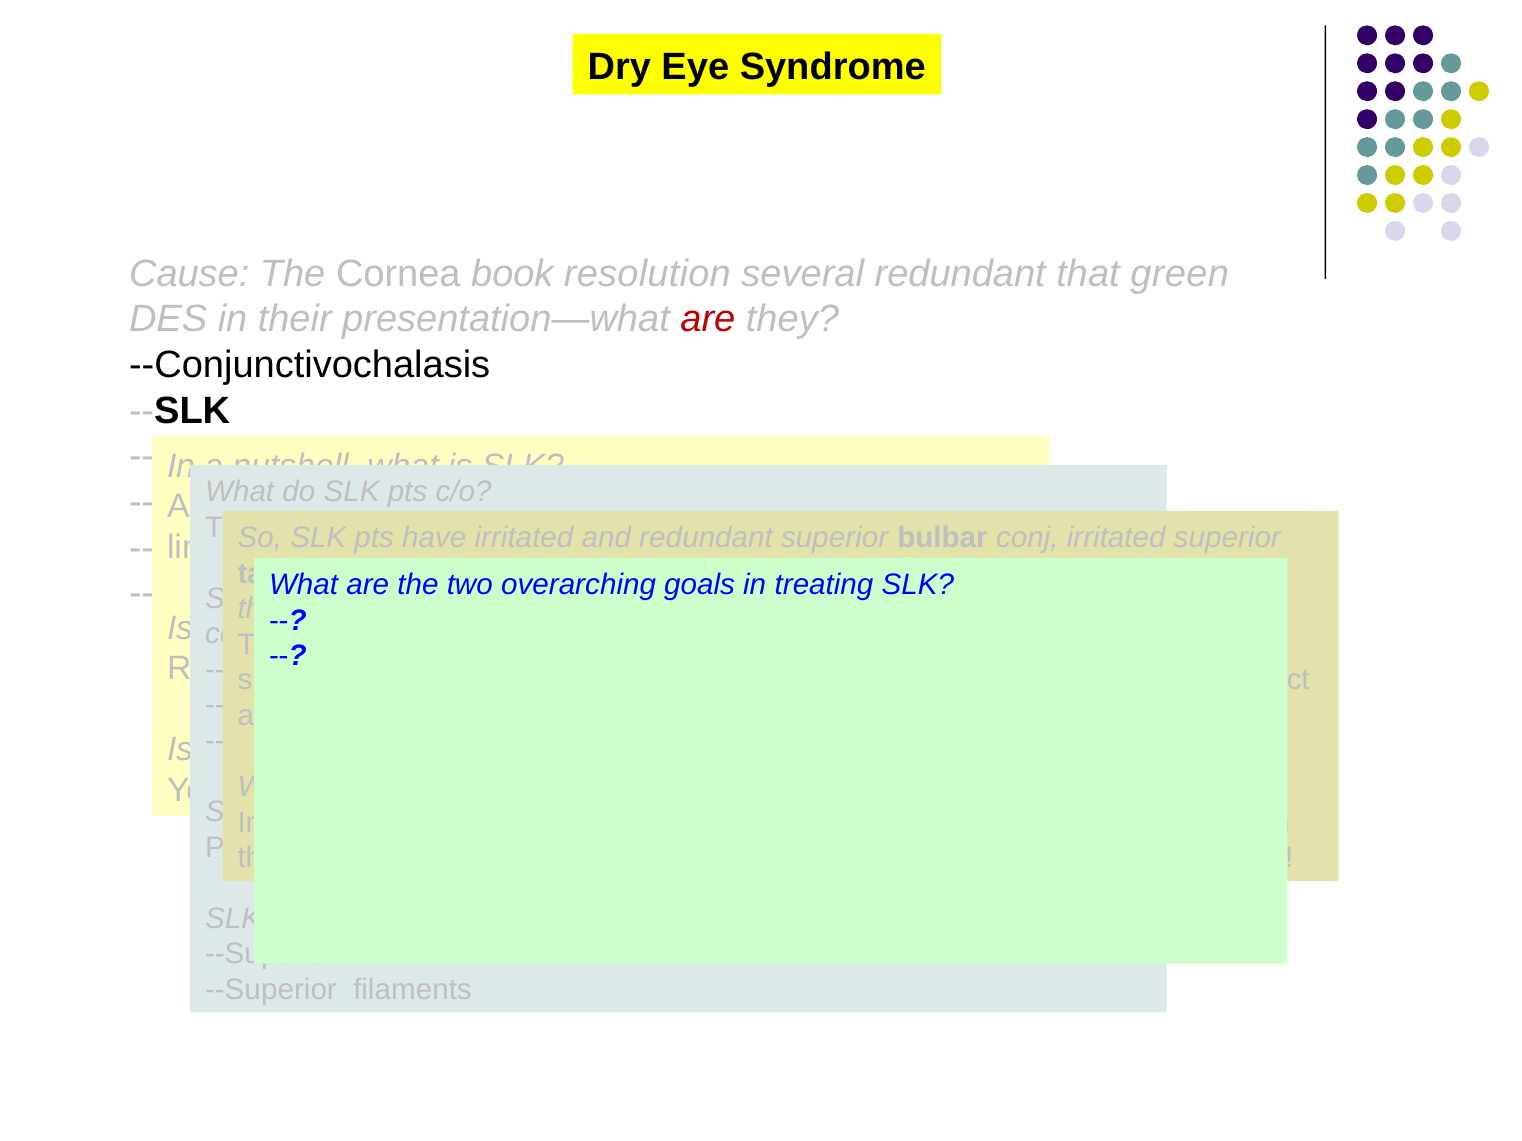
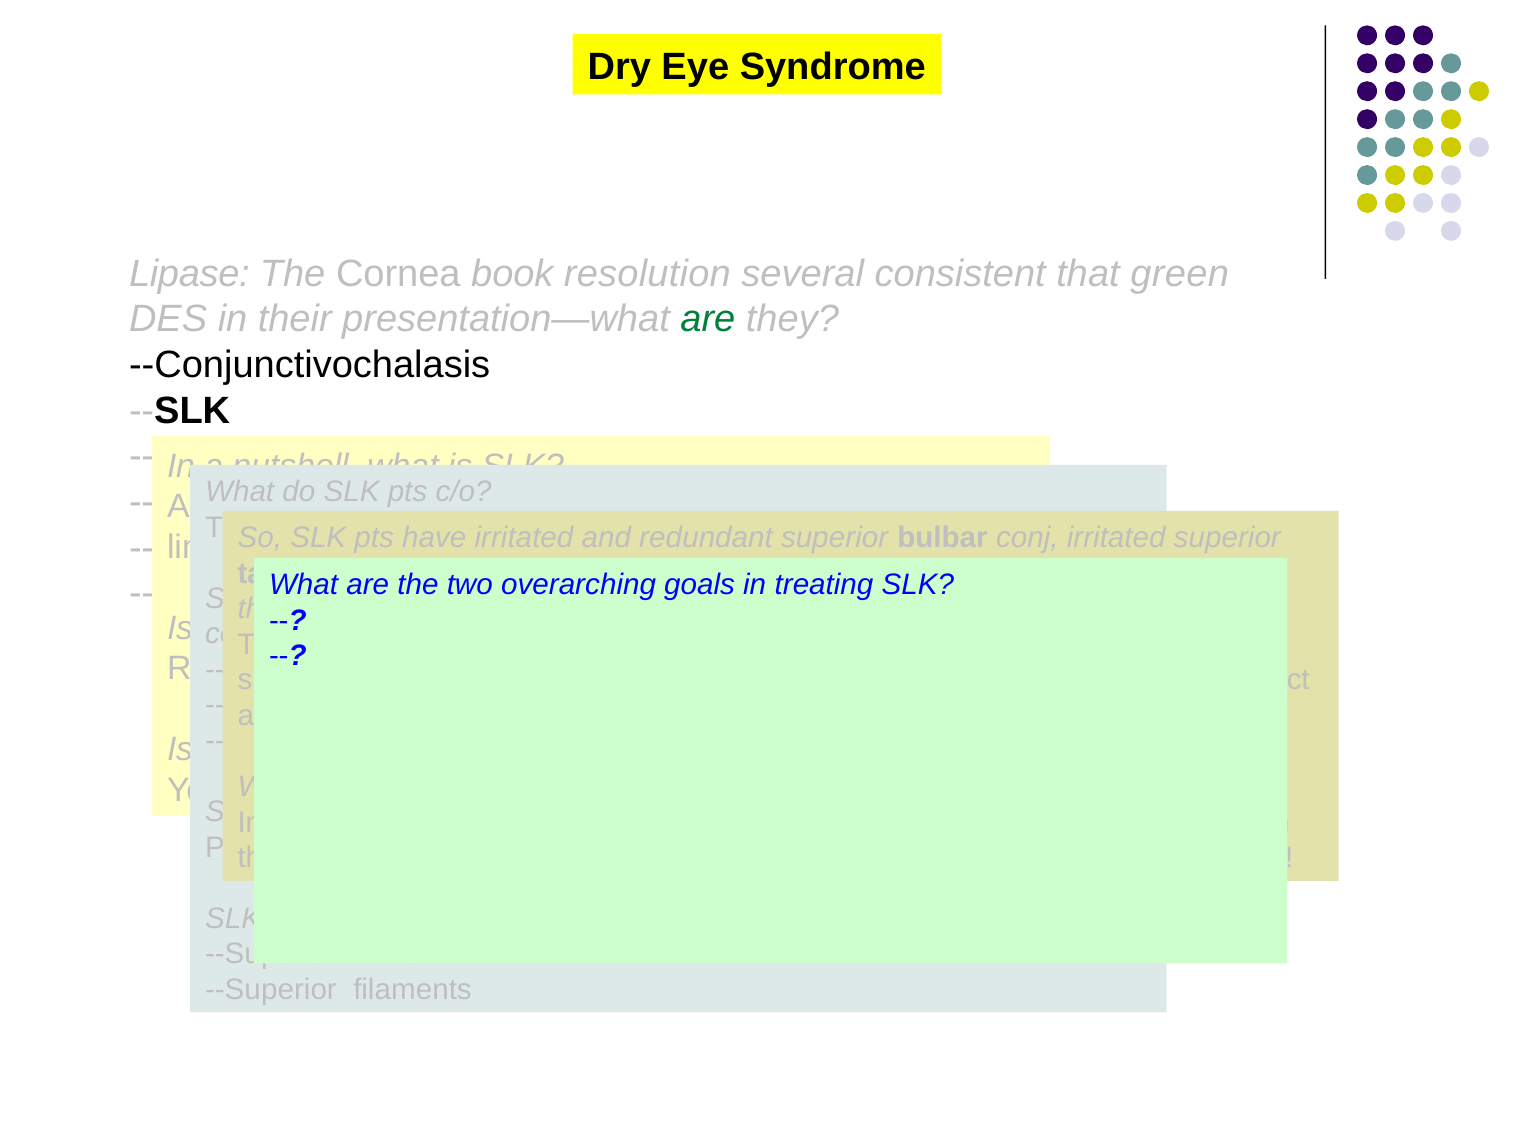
Cause: Cause -> Lipase (189, 274)
several redundant: redundant -> consistent (960, 274)
are colour: red -> green (708, 320)
